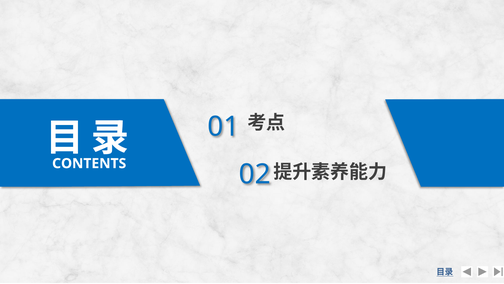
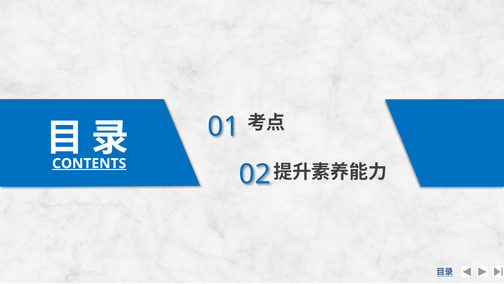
CONTENTS underline: none -> present (89, 163)
